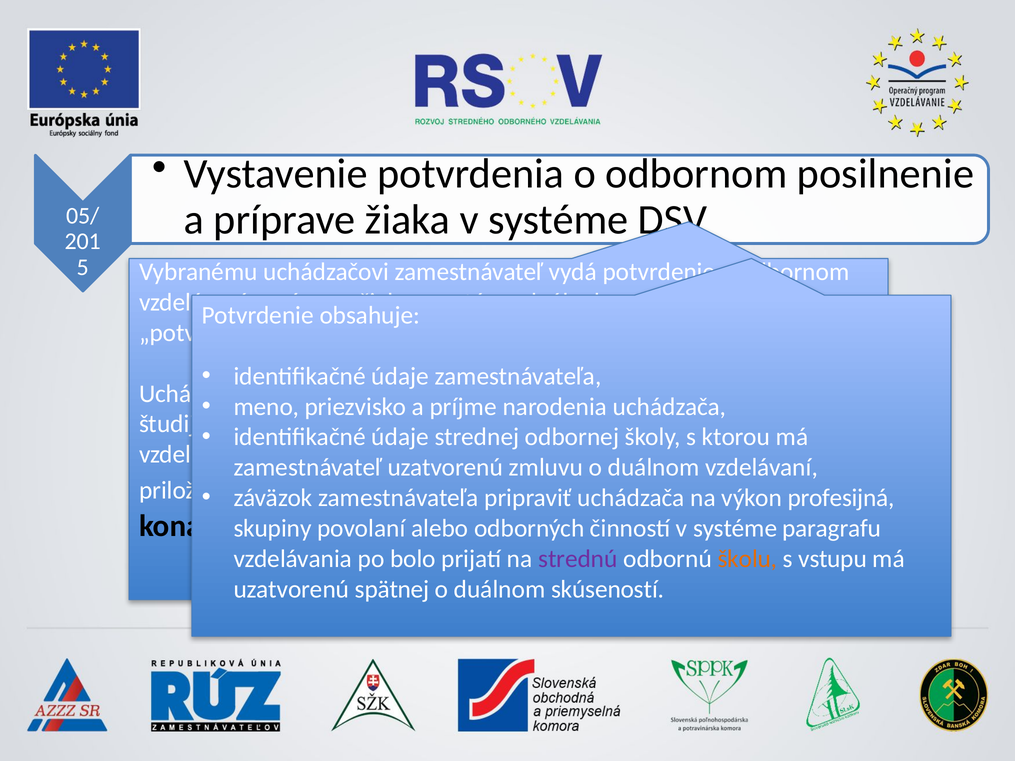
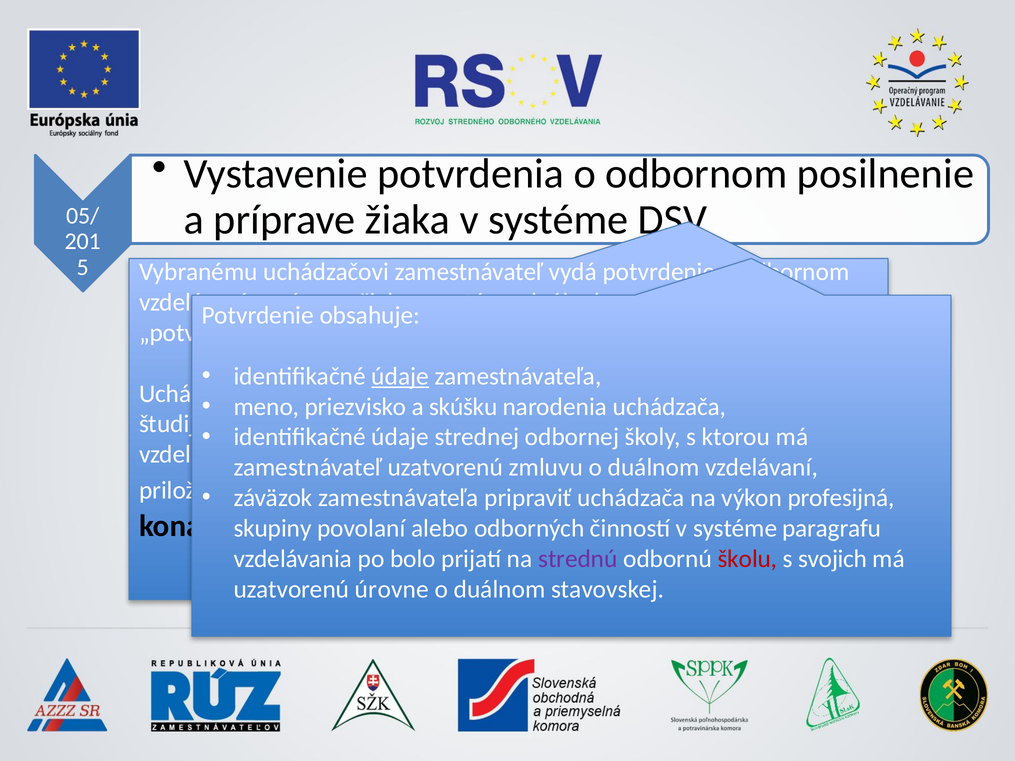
údaje underline: none -> present (400, 376)
príjme: príjme -> skúšku (463, 407)
školu colour: orange -> red (747, 559)
vstupu: vstupu -> svojich (833, 559)
spätnej: spätnej -> úrovne (392, 589)
skúseností: skúseností -> stavovskej (608, 589)
